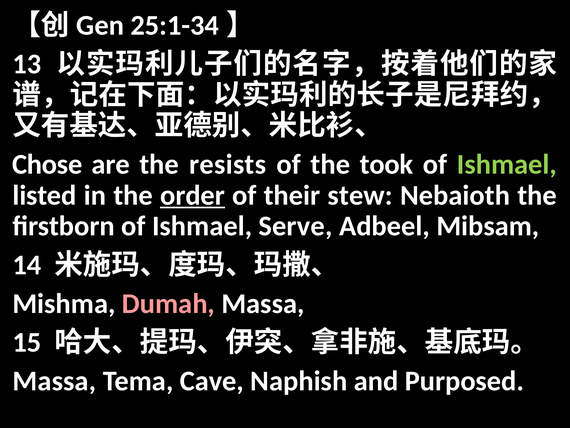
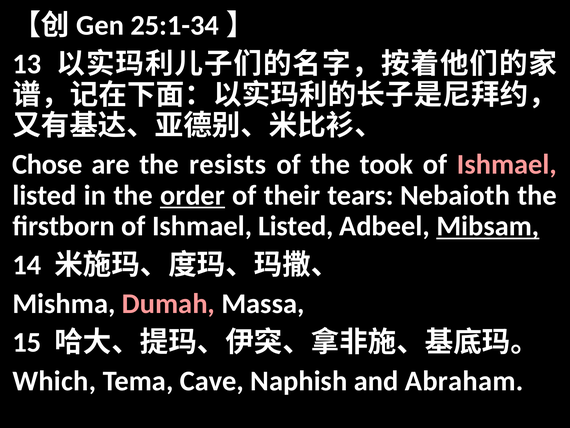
Ishmael colour: light green -> pink (507, 164)
stew: stew -> tears (360, 195)
firstborn of Ishmael Serve: Serve -> Listed (296, 226)
Mibsam underline: none -> present (488, 226)
Massa: Massa -> Which (54, 381)
Purposed: Purposed -> Abraham (464, 381)
